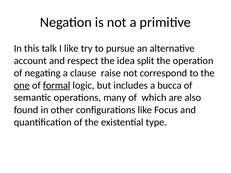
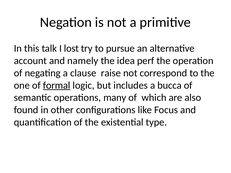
I like: like -> lost (71, 48)
respect: respect -> namely (83, 61)
split: split -> perf (146, 61)
one underline: present -> none (22, 85)
